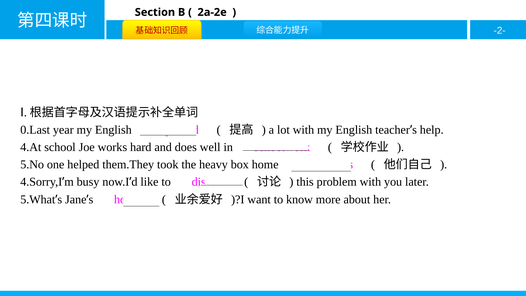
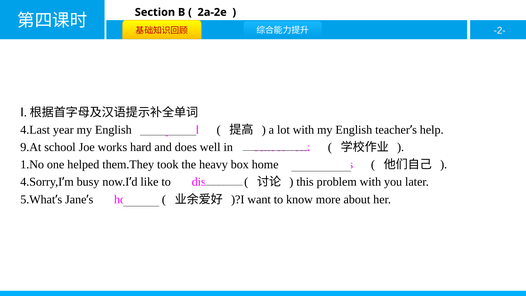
0.Last: 0.Last -> 4.Last (35, 130)
4.At: 4.At -> 9.At (31, 147)
5.No: 5.No -> 1.No (32, 165)
